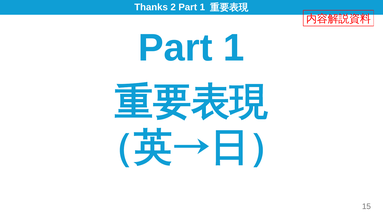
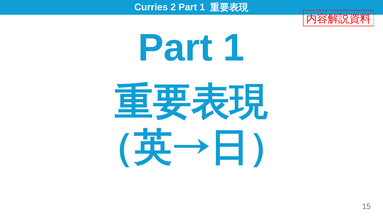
Thanks: Thanks -> Curries (151, 7)
